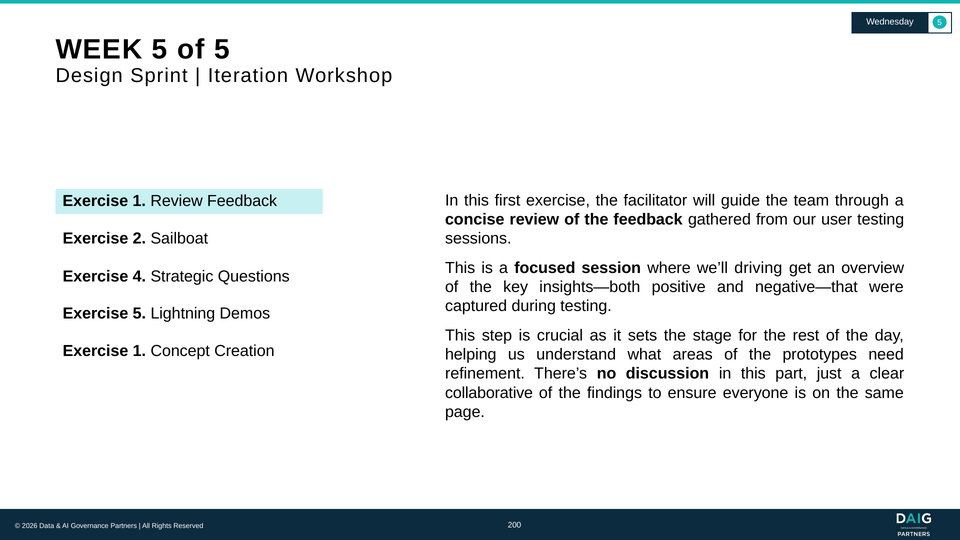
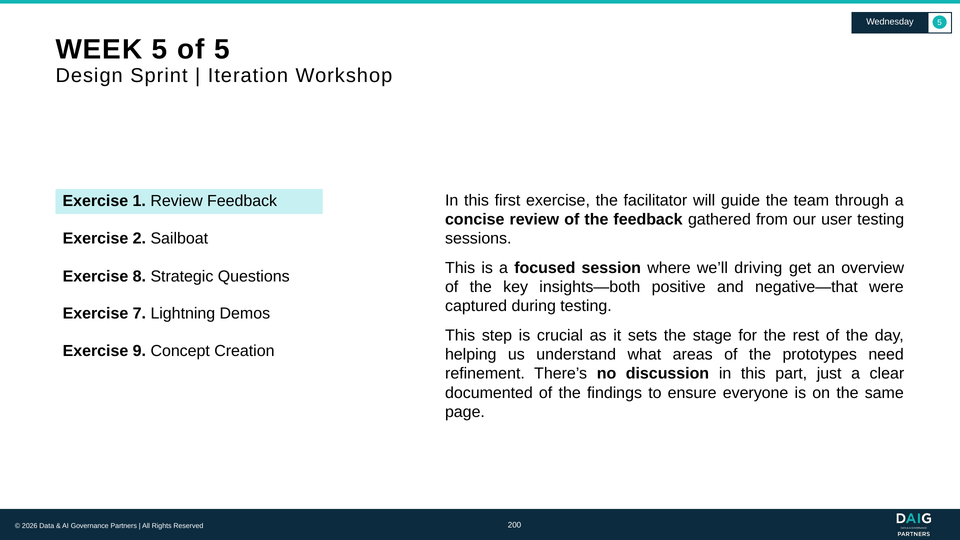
4: 4 -> 8 (139, 276)
Exercise 5: 5 -> 7 (139, 314)
1: 1 -> 9 (139, 351)
collaborative: collaborative -> documented (489, 393)
